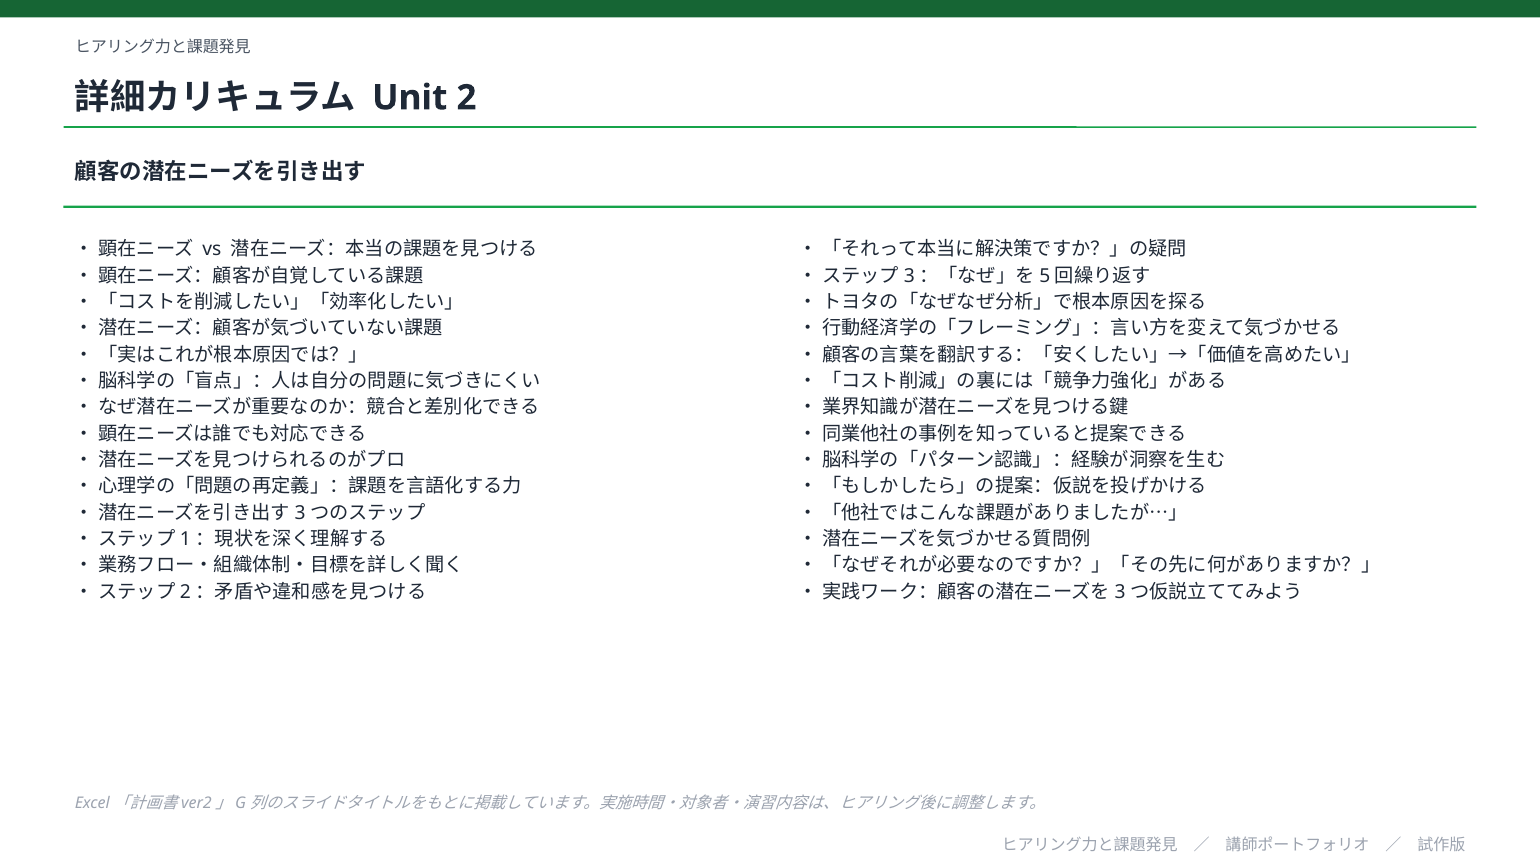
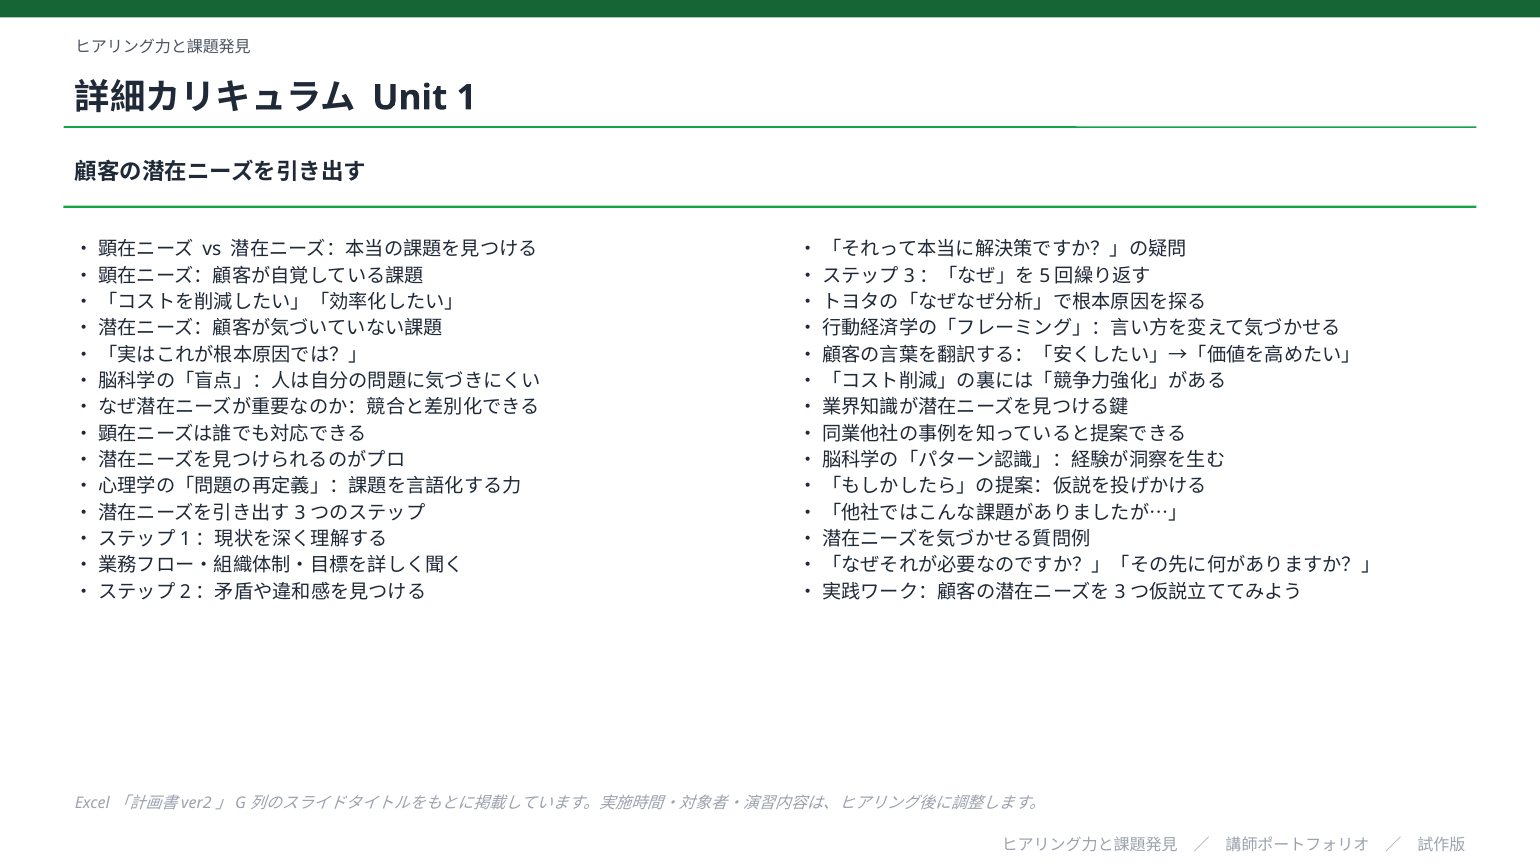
2: 2 -> 1 (467, 98)
